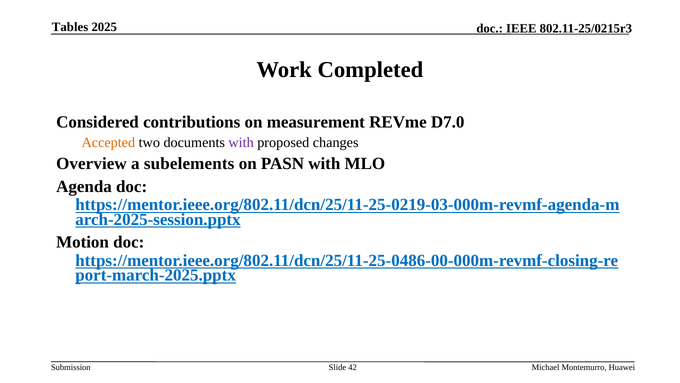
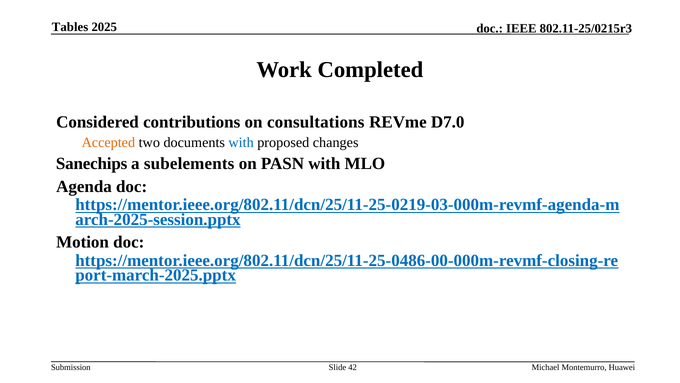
measurement: measurement -> consultations (316, 122)
with colour: purple -> blue (241, 143)
Overview: Overview -> Sanechips (92, 164)
